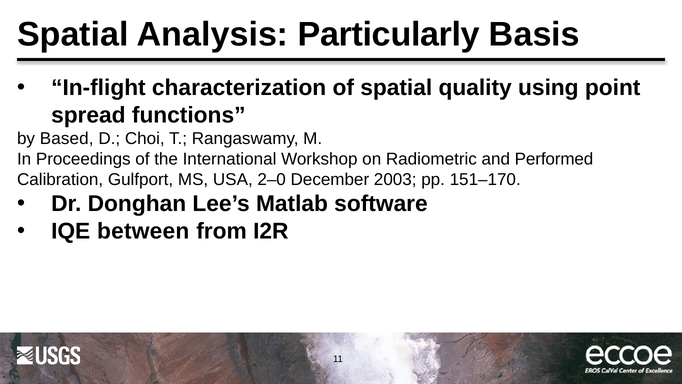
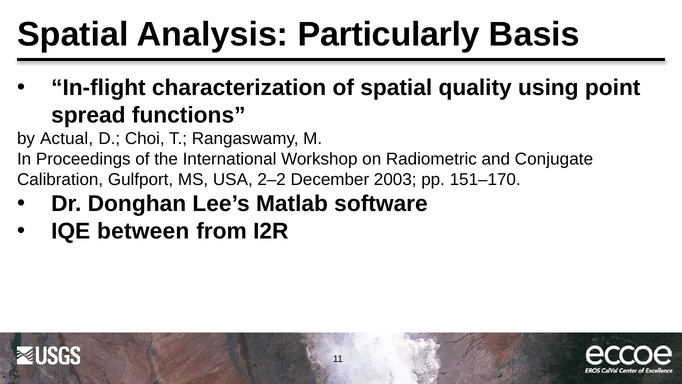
Based: Based -> Actual (67, 139)
Performed: Performed -> Conjugate (554, 159)
2–0: 2–0 -> 2–2 (272, 180)
